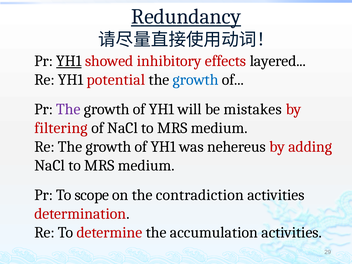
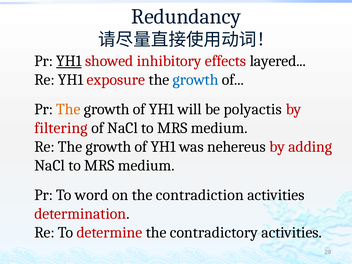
Redundancy underline: present -> none (186, 17)
potential: potential -> exposure (116, 80)
The colour: purple -> orange (68, 109)
mistakes: mistakes -> polyactis (253, 109)
scope: scope -> word (92, 195)
accumulation: accumulation -> contradictory (214, 232)
